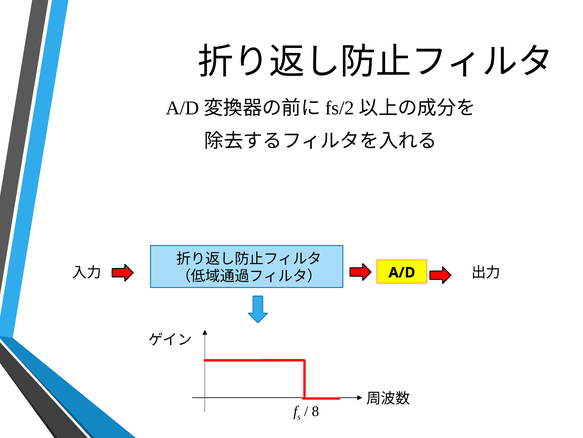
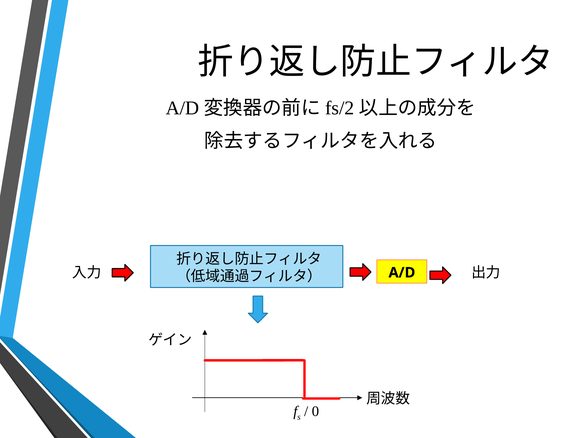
8: 8 -> 0 (315, 411)
